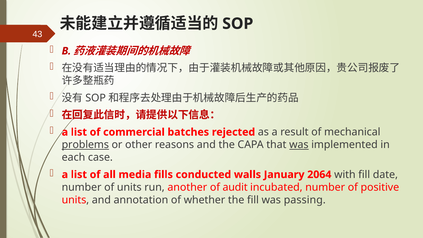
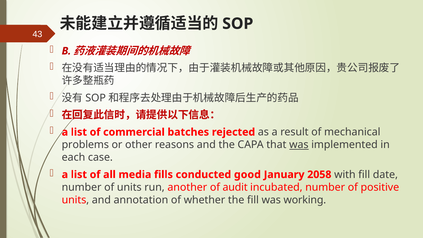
problems underline: present -> none (85, 145)
walls: walls -> good (247, 175)
2064: 2064 -> 2058 (319, 175)
passing: passing -> working (305, 200)
